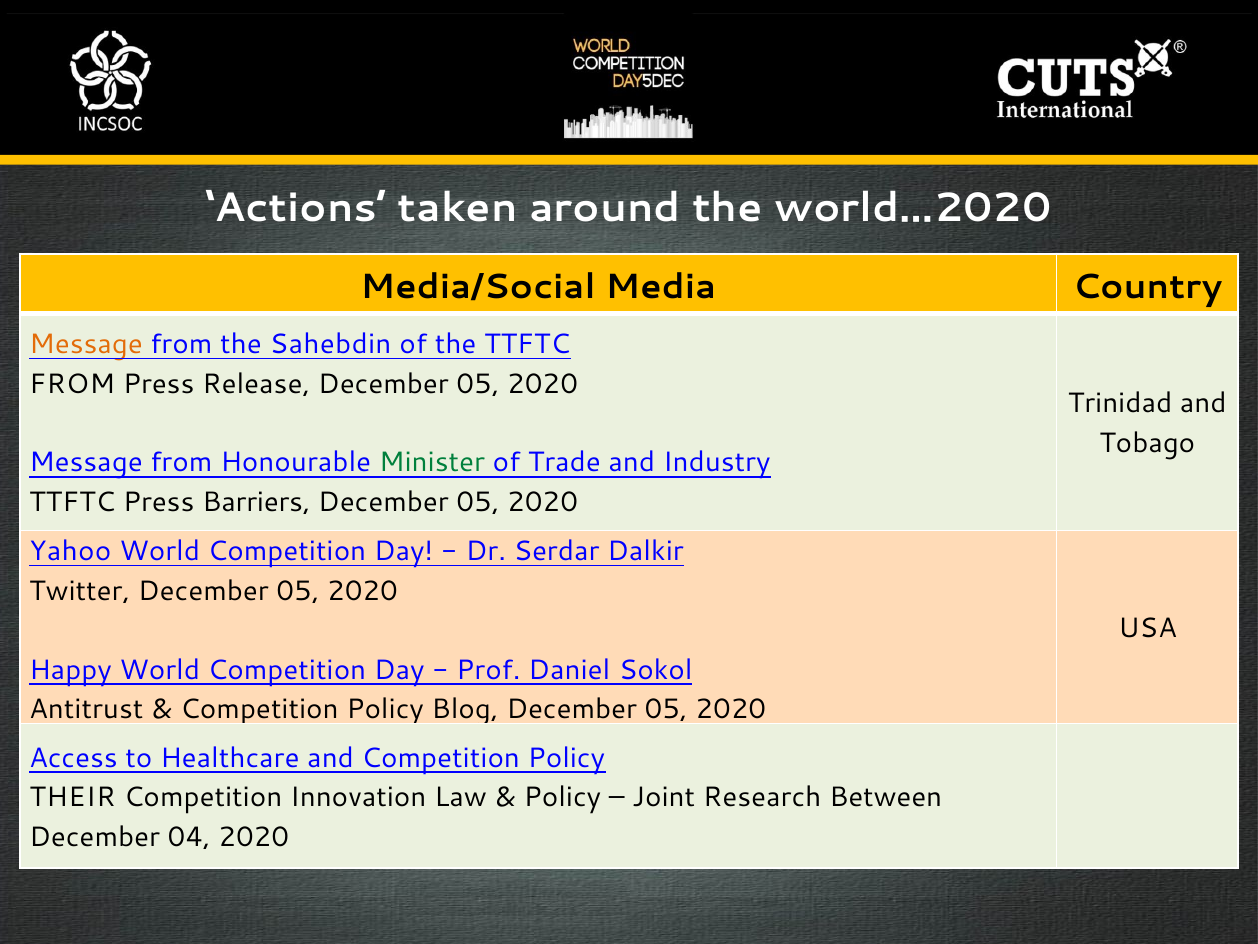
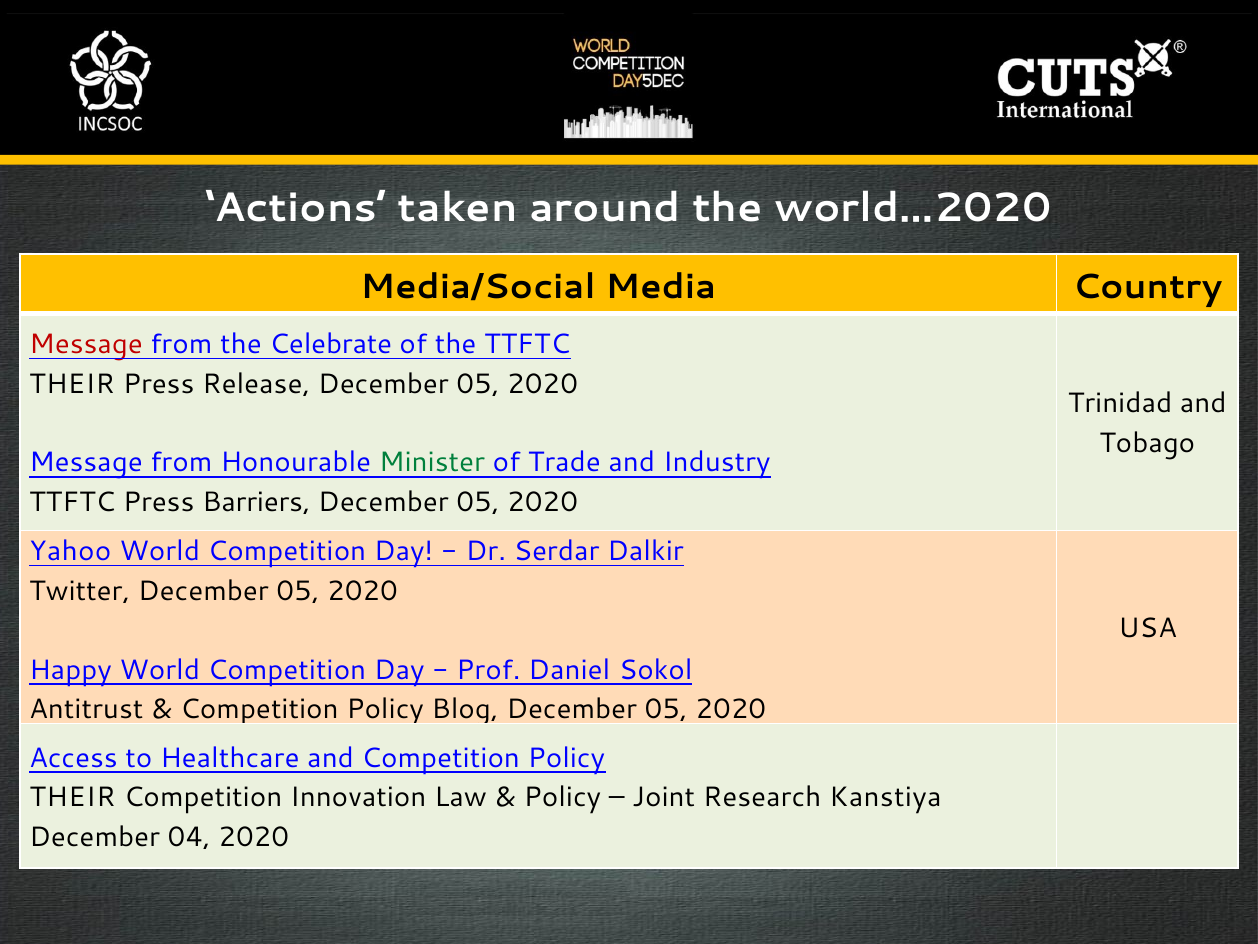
Message colour: orange -> red (86, 344)
Sahebdin: Sahebdin -> Celebrate (331, 344)
FROM: FROM -> THEIR (72, 384)
Between: Between -> Kanstiya (885, 797)
